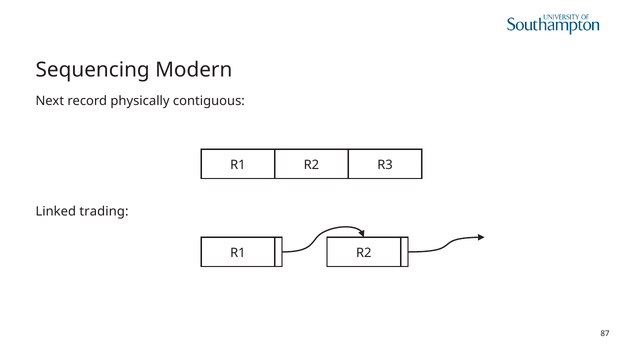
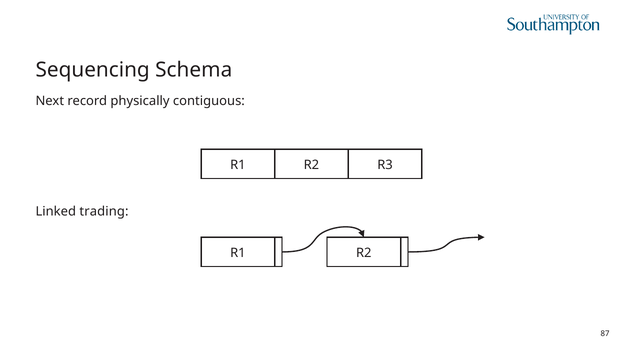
Modern: Modern -> Schema (194, 70)
